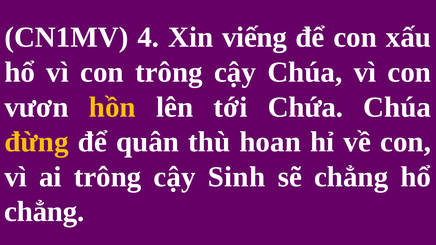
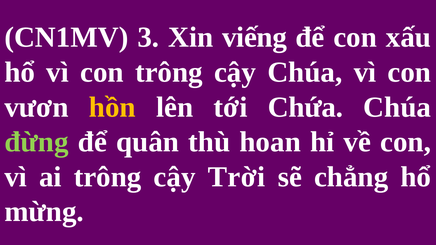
4: 4 -> 3 (148, 37)
đừng colour: yellow -> light green (36, 142)
Sinh: Sinh -> Trời (237, 177)
chẳng: chẳng -> mừng (44, 212)
